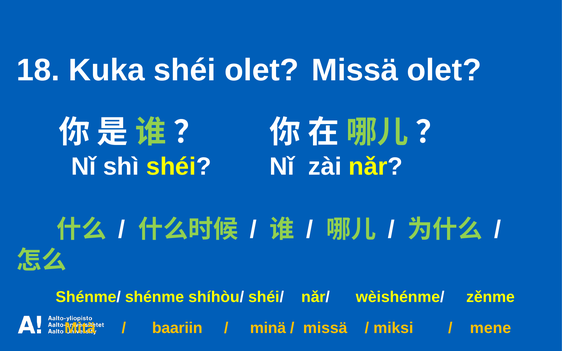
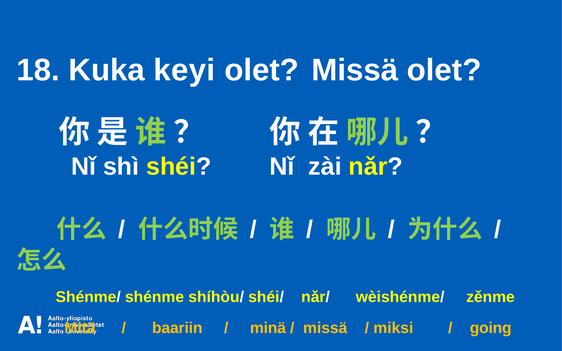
Kuka shéi: shéi -> keyi (184, 70)
mene: mene -> going (491, 328)
